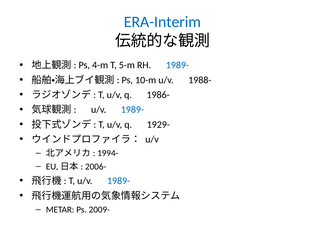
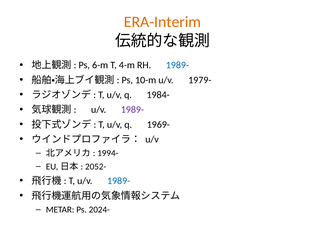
ERA-Interim colour: blue -> orange (162, 22)
4-m: 4-m -> 6-m (100, 65)
5-m: 5-m -> 4-m (127, 65)
1988-: 1988- -> 1979- (200, 80)
1986-: 1986- -> 1984- (158, 95)
1989- colour: blue -> purple (132, 110)
1929-: 1929- -> 1969- (158, 124)
2006-: 2006- -> 2052- (96, 166)
2009-: 2009- -> 2024- (99, 209)
